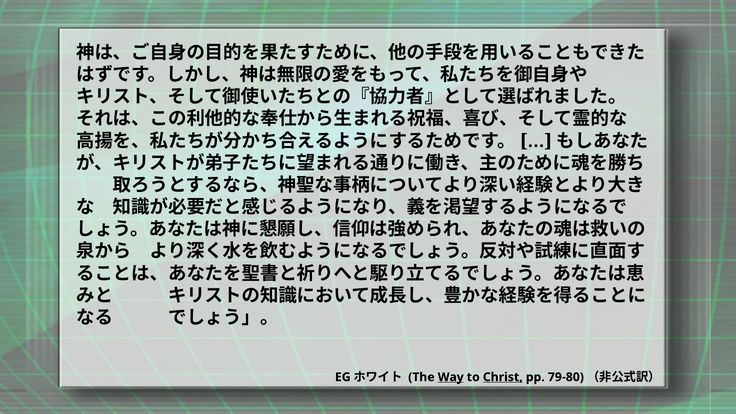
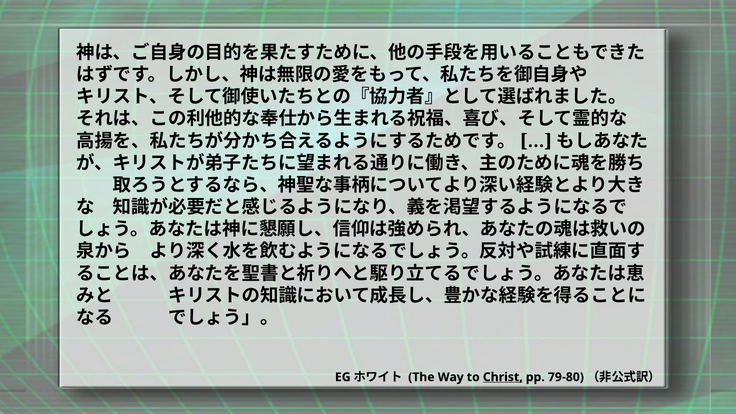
Way underline: present -> none (451, 377)
